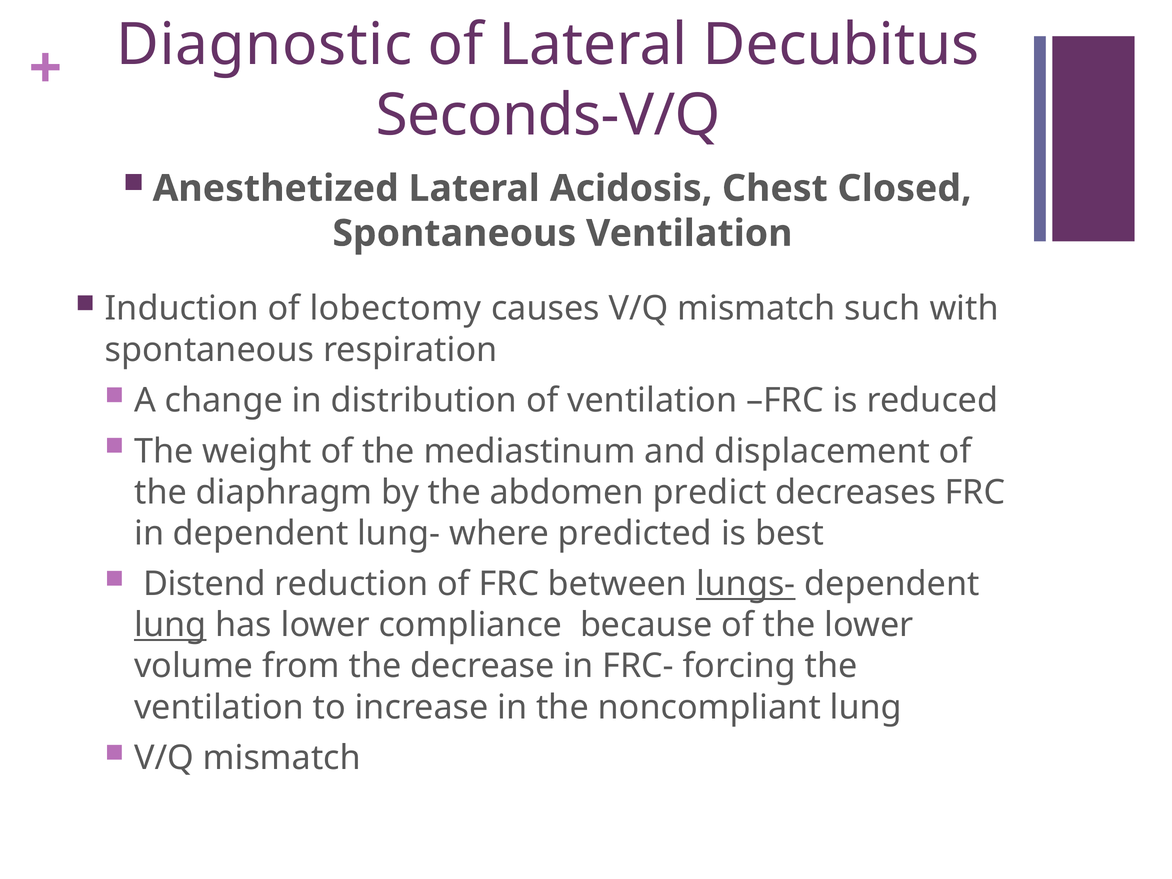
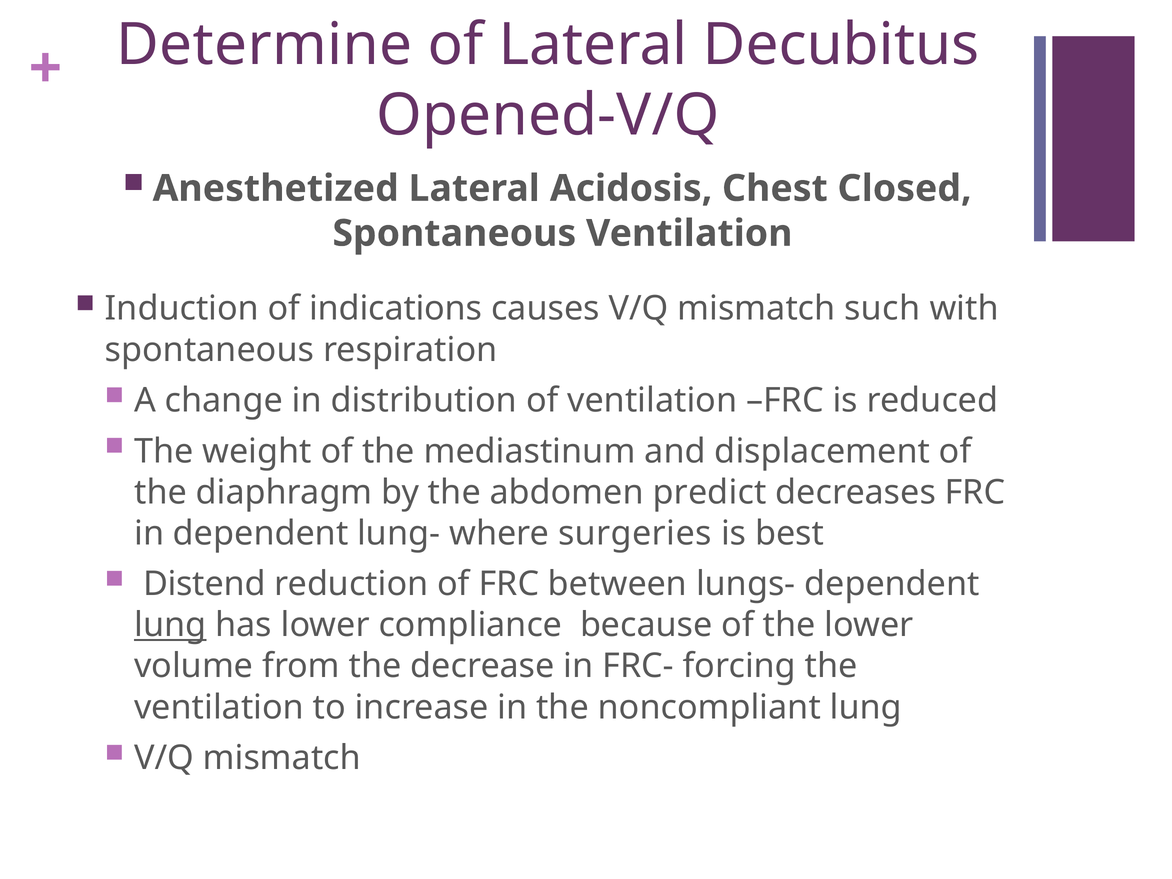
Diagnostic: Diagnostic -> Determine (264, 45)
Seconds-V/Q: Seconds-V/Q -> Opened-V/Q (548, 115)
lobectomy: lobectomy -> indications (396, 309)
predicted: predicted -> surgeries (635, 533)
lungs- underline: present -> none (746, 584)
